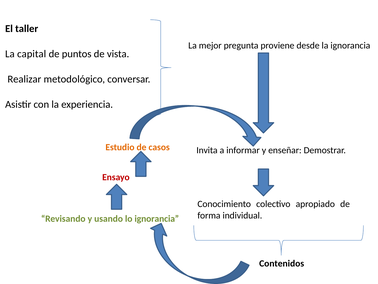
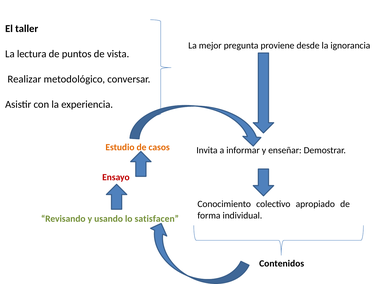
capital: capital -> lectura (32, 54)
lo ignorancia: ignorancia -> satisfacen (157, 218)
